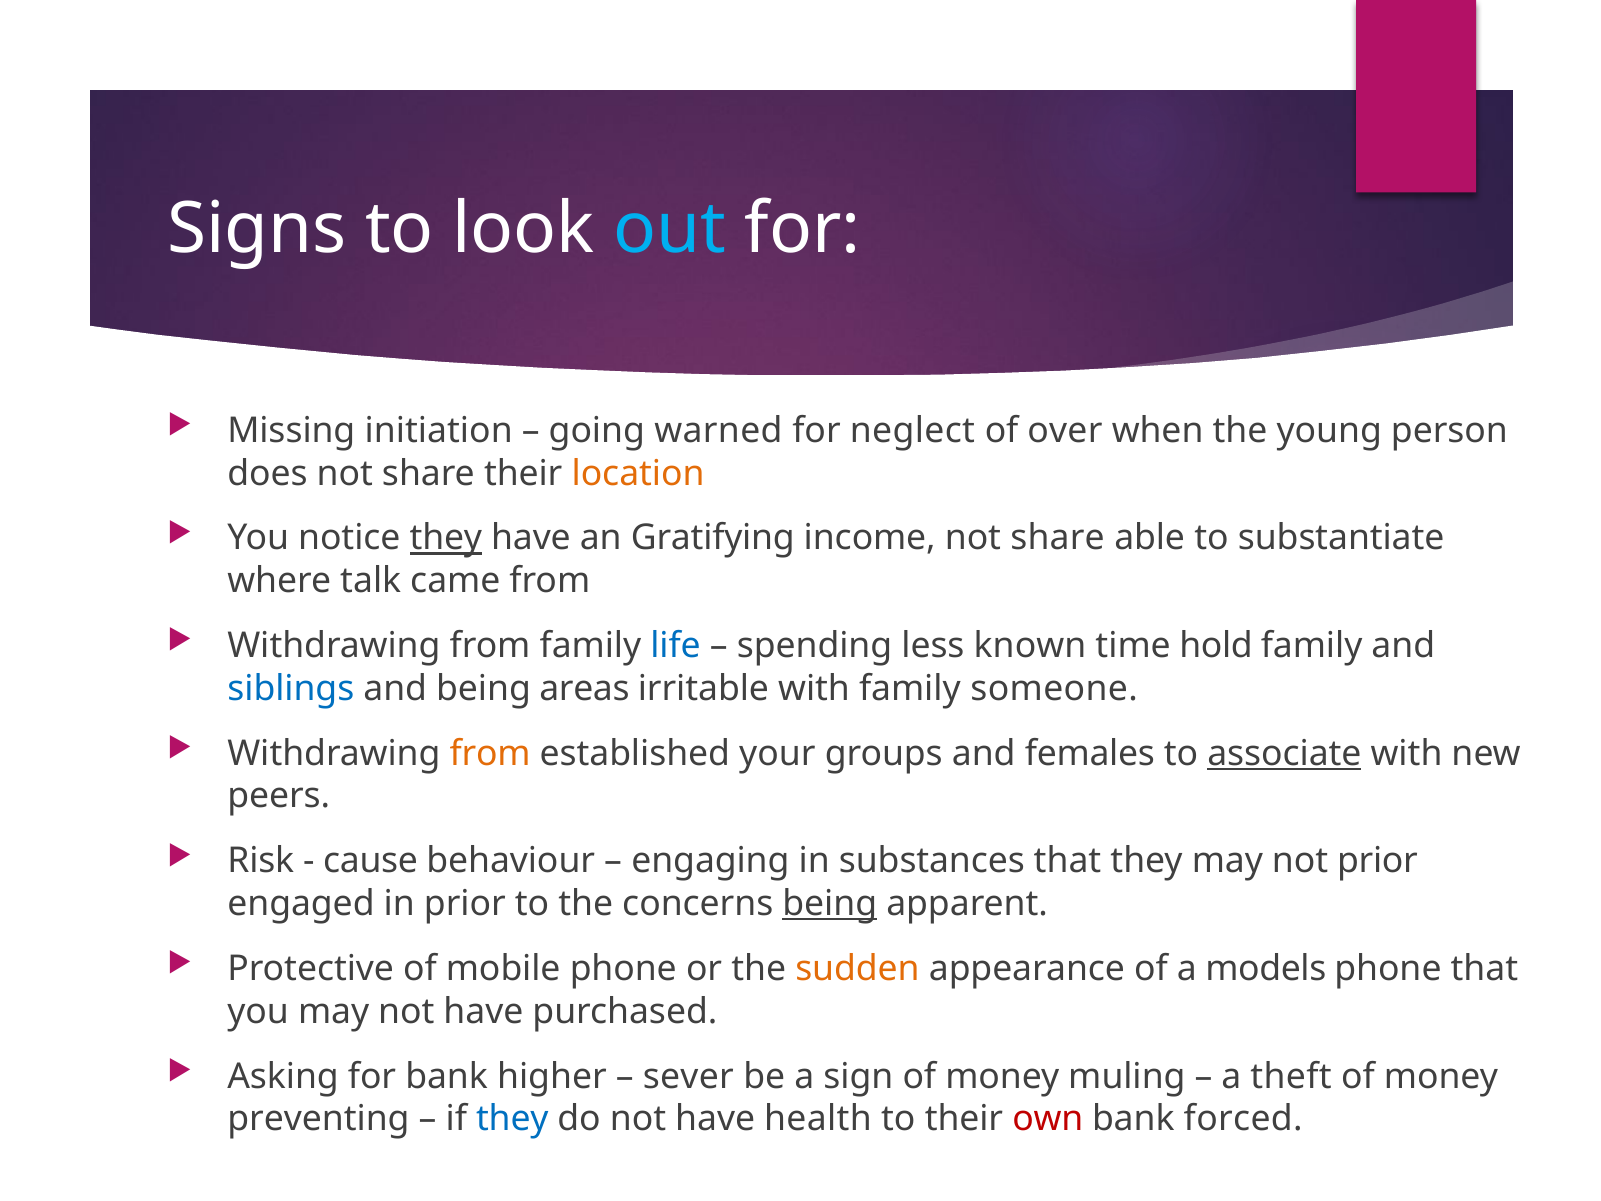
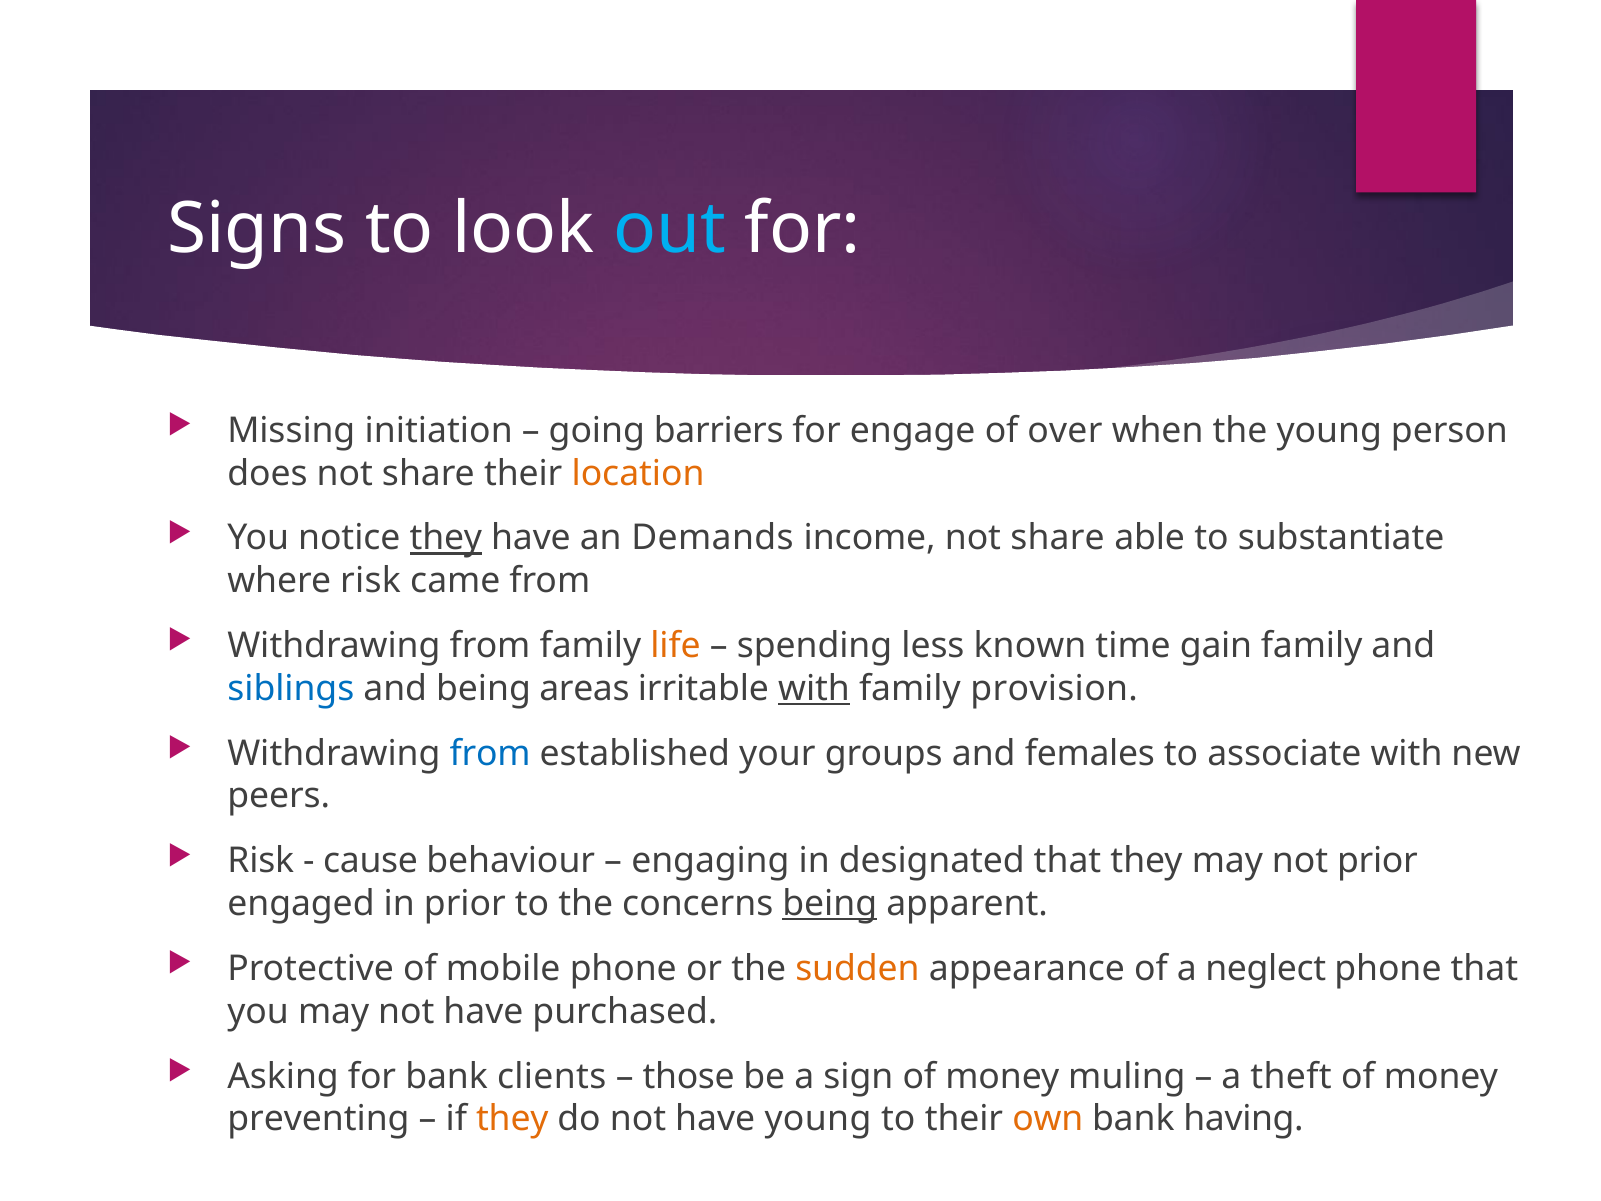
warned: warned -> barriers (719, 430)
neglect: neglect -> engage (913, 430)
Gratifying: Gratifying -> Demands (712, 538)
where talk: talk -> risk (371, 581)
life colour: blue -> orange (676, 646)
hold: hold -> gain (1216, 646)
with underline: none -> present (814, 688)
someone: someone -> provision (1054, 688)
from colour: orange -> blue (490, 753)
associate underline: present -> none (1284, 753)
substances: substances -> designated (932, 861)
models: models -> neglect (1266, 968)
higher: higher -> clients (552, 1076)
sever: sever -> those (689, 1076)
they colour: blue -> orange (512, 1119)
have health: health -> young (818, 1119)
own colour: red -> orange (1048, 1119)
forced: forced -> having (1244, 1119)
